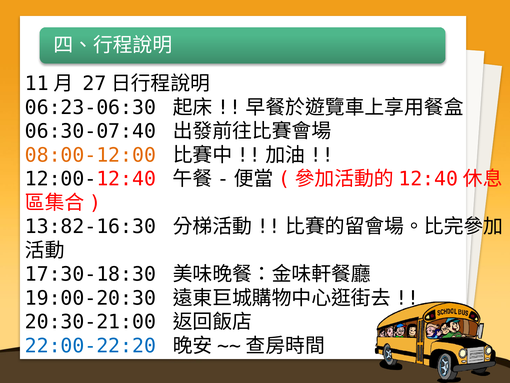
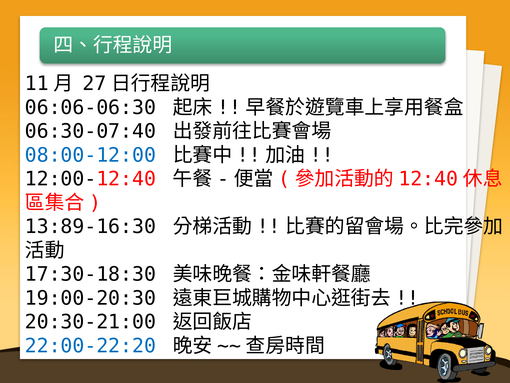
06:23-06:30: 06:23-06:30 -> 06:06-06:30 (90, 107)
08:00-12:00 colour: orange -> blue (90, 155)
13:82-16:30: 13:82-16:30 -> 13:89-16:30 (90, 226)
